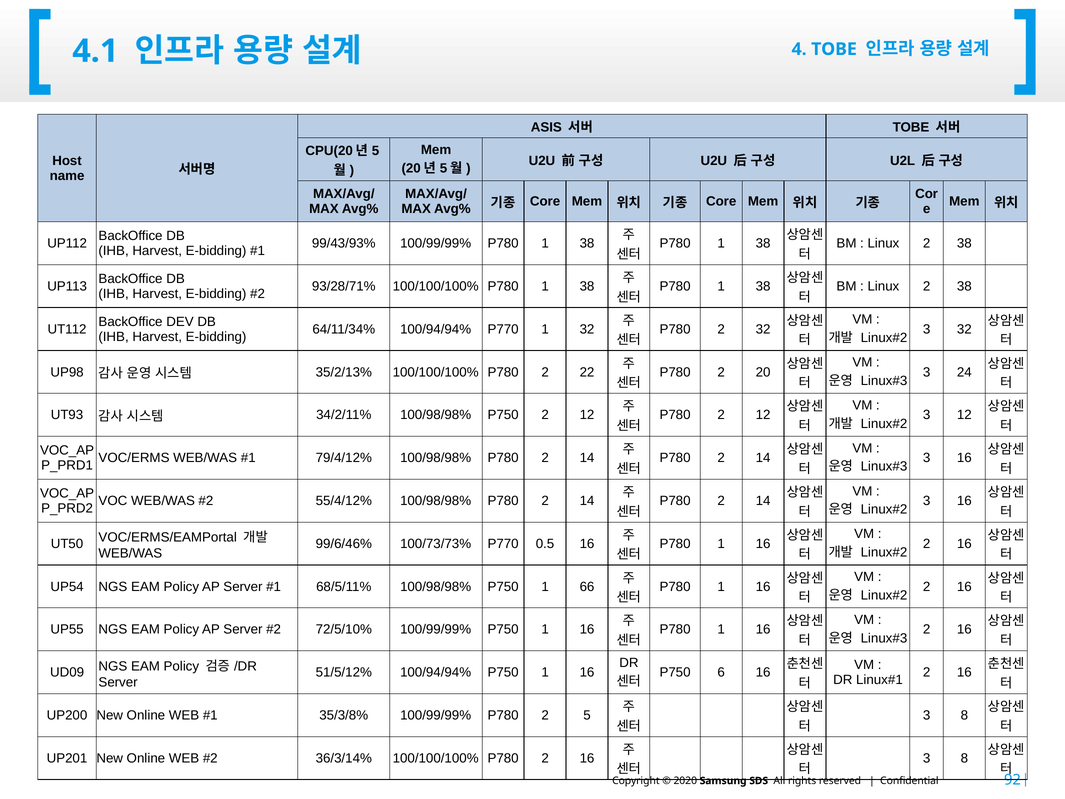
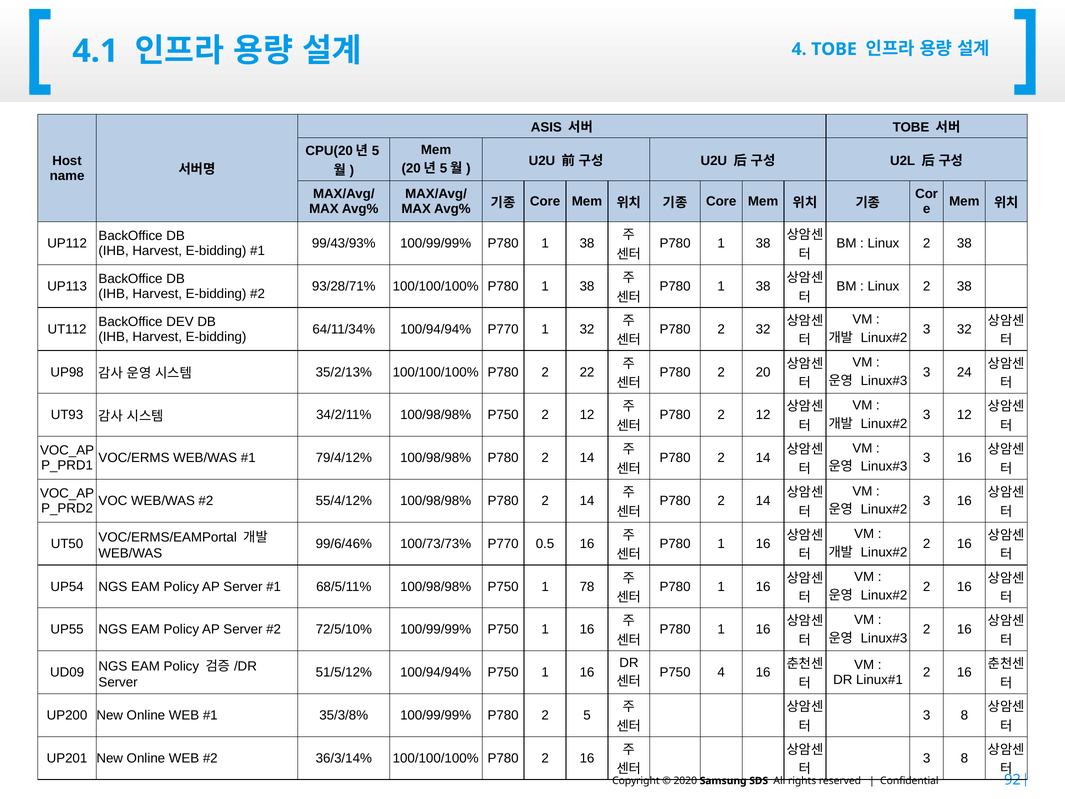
66: 66 -> 78 (587, 586)
P750 6: 6 -> 4 (721, 672)
